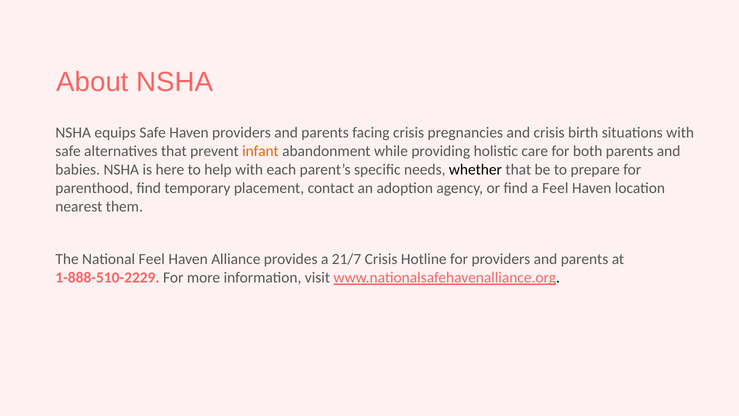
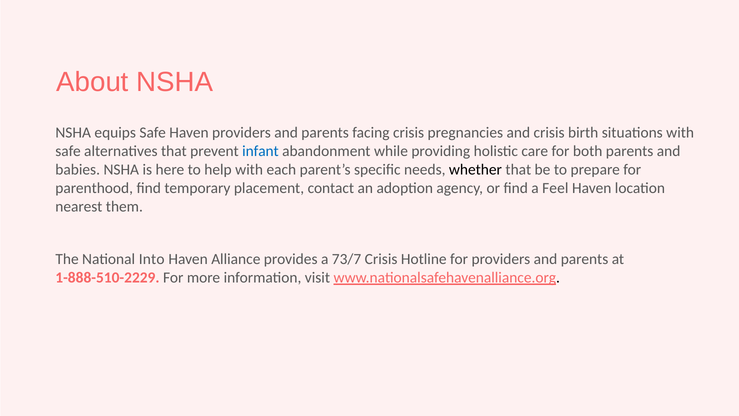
infant colour: orange -> blue (260, 151)
National Feel: Feel -> Into (152, 259)
21/7: 21/7 -> 73/7 (347, 259)
